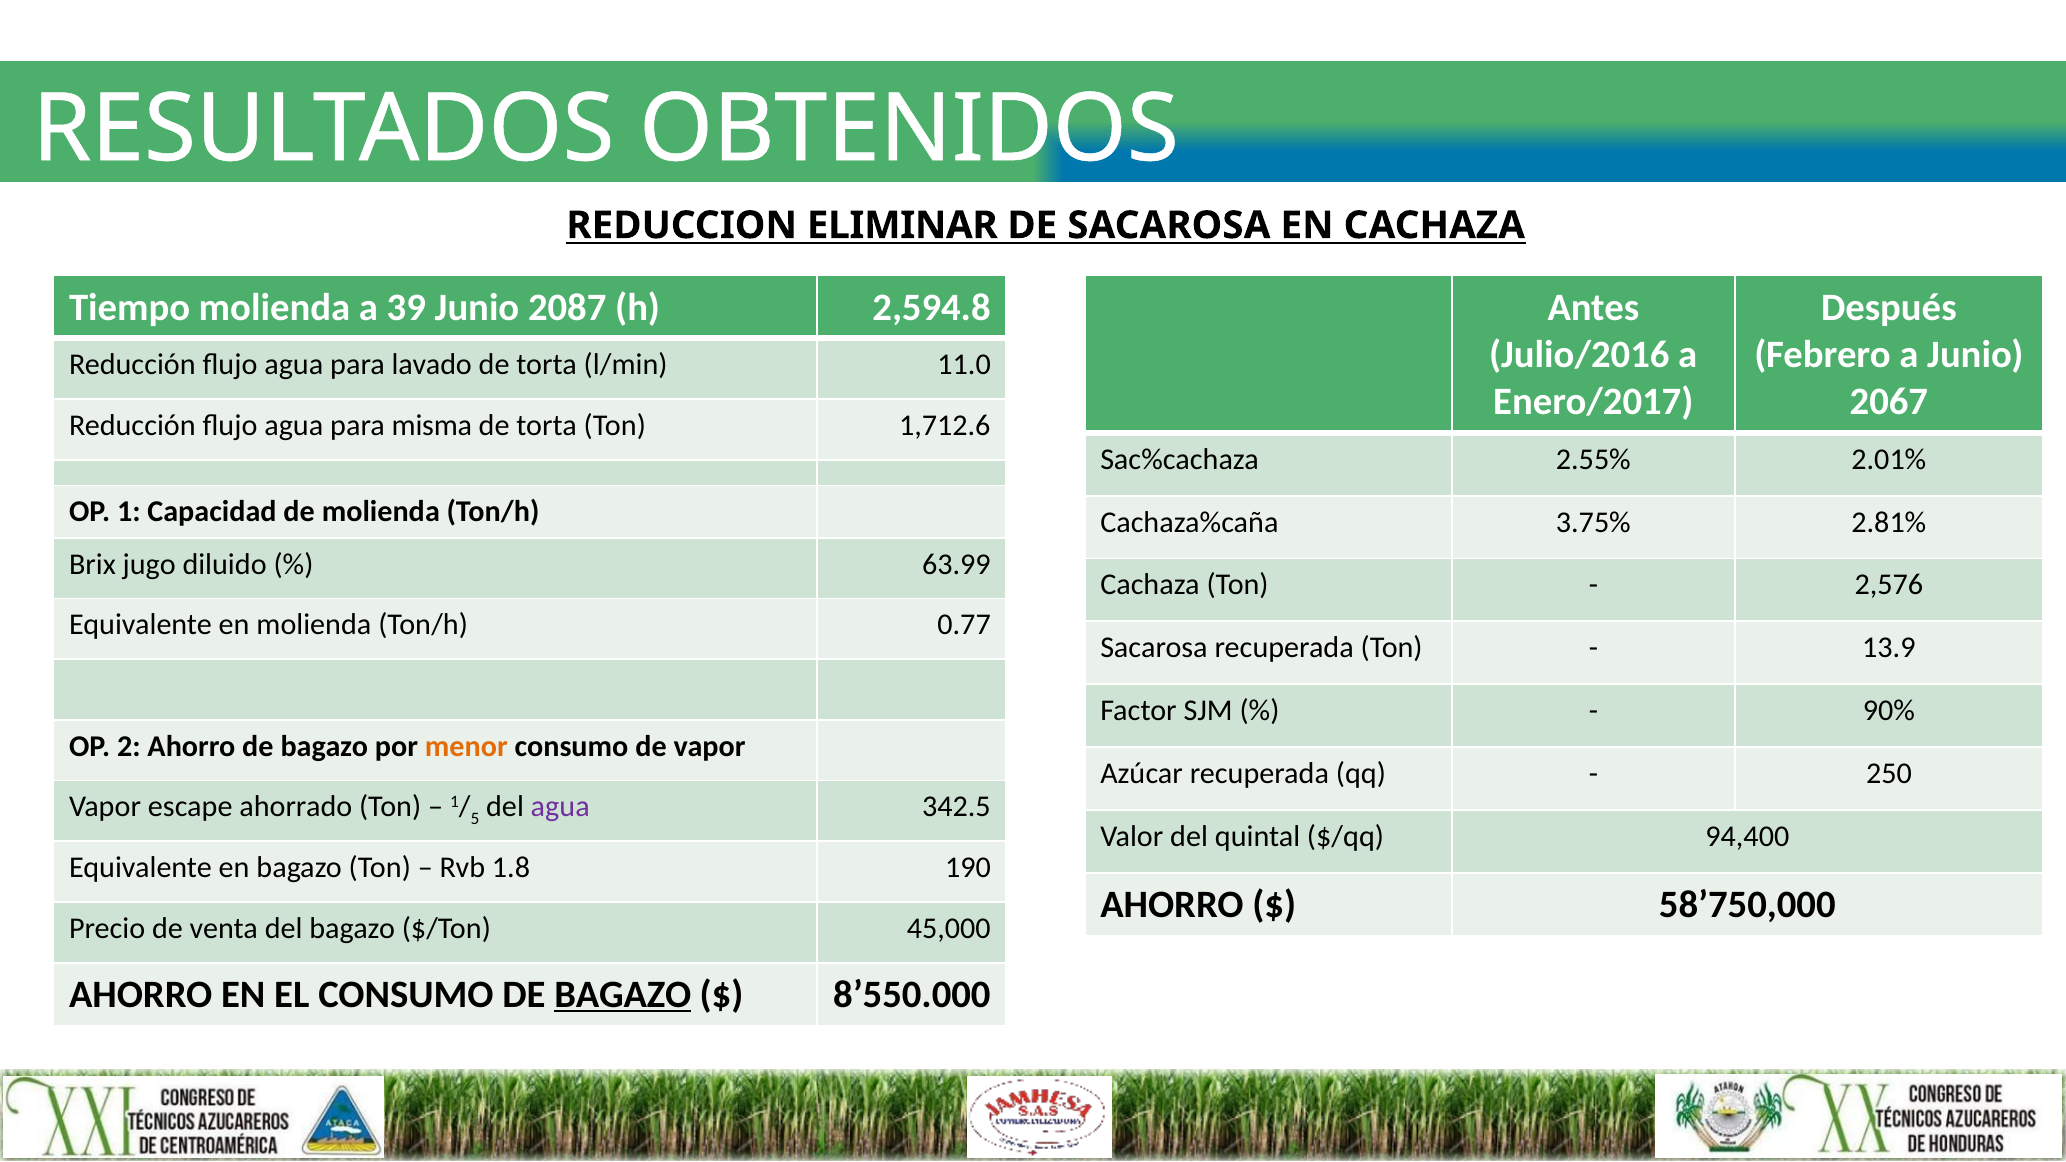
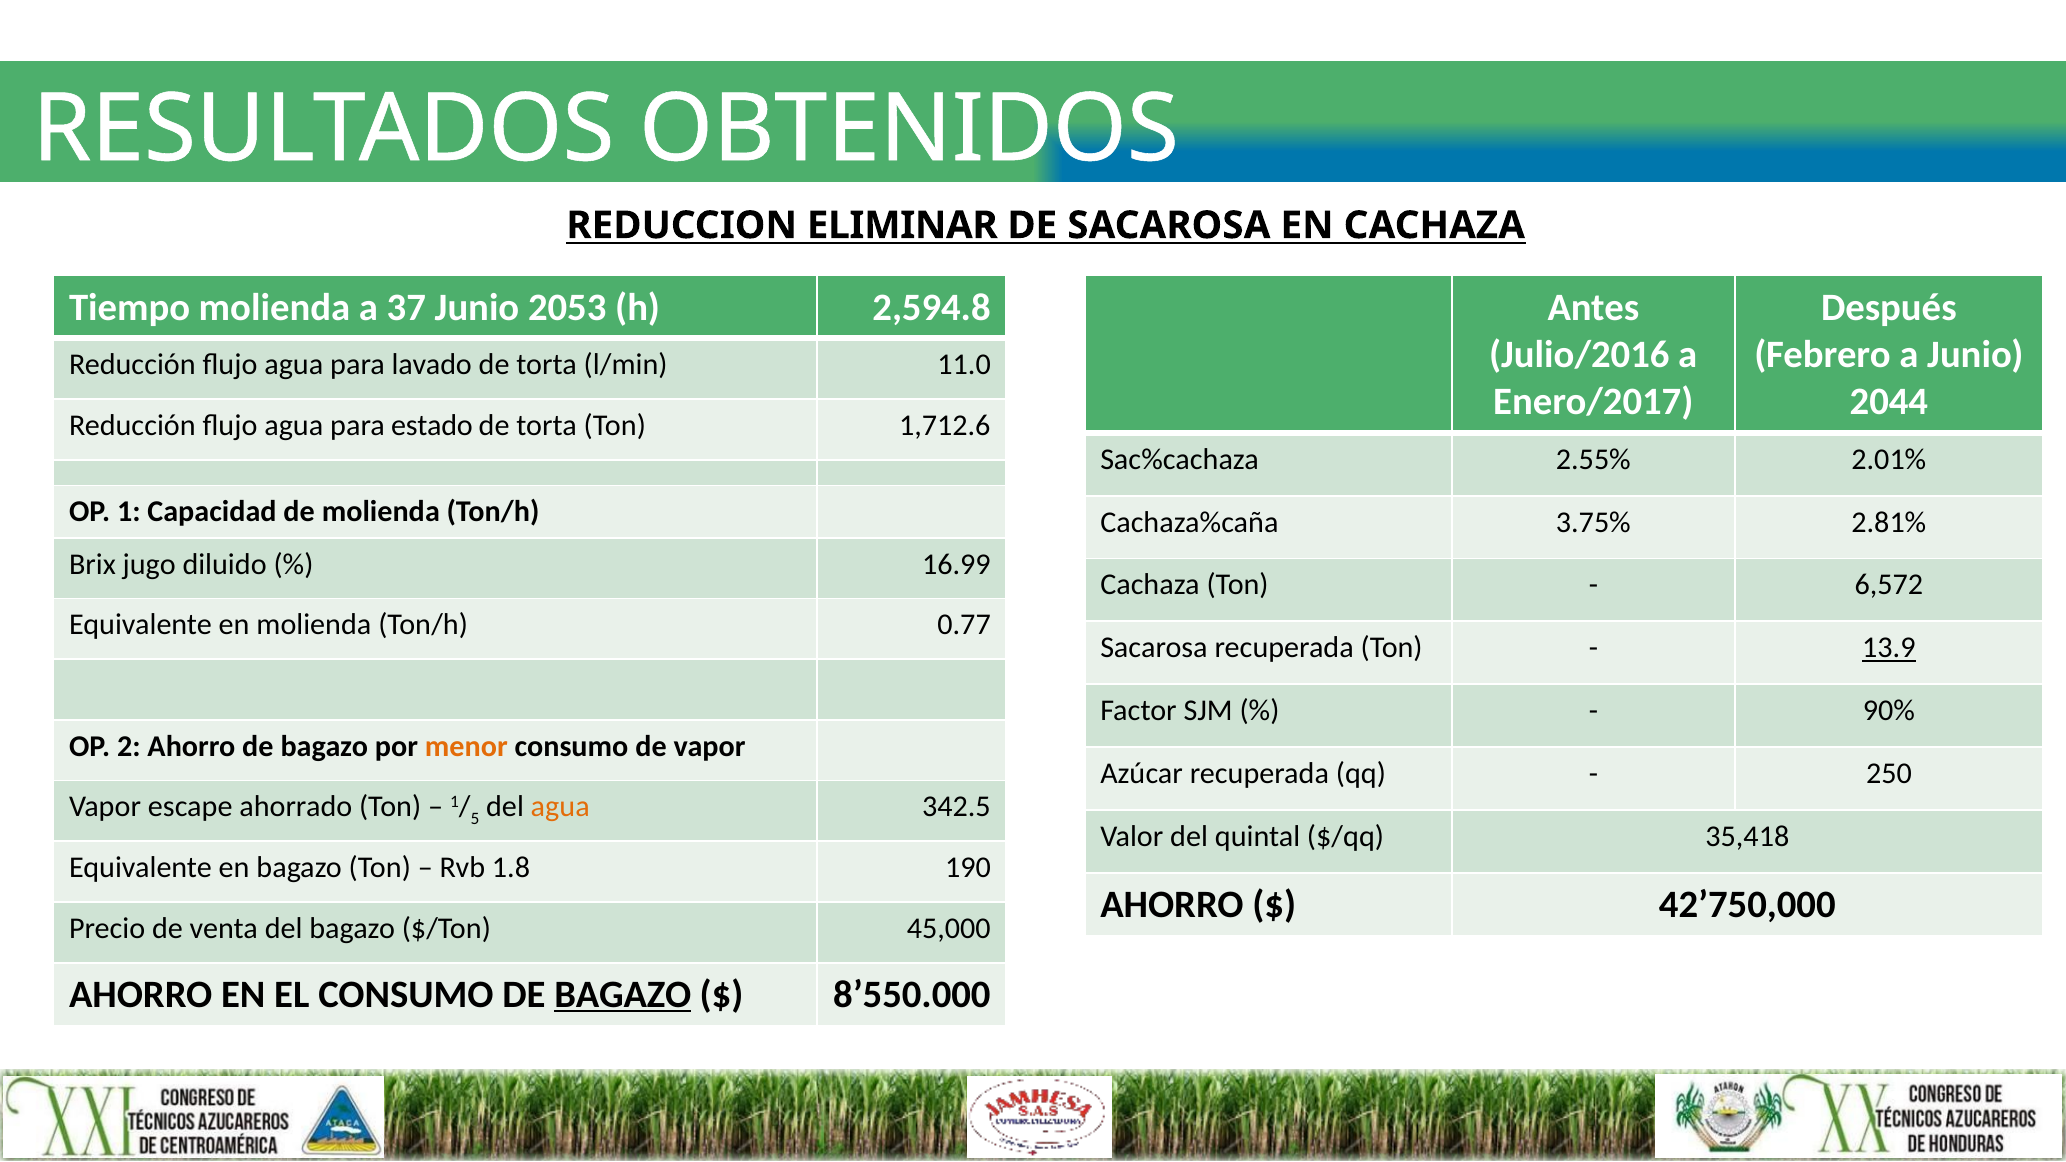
39: 39 -> 37 (406, 307)
2087: 2087 -> 2053 (567, 307)
2067: 2067 -> 2044 (1889, 402)
misma: misma -> estado (432, 425)
63.99: 63.99 -> 16.99 (956, 564)
2,576: 2,576 -> 6,572 (1889, 585)
13.9 underline: none -> present (1889, 648)
agua colour: purple -> orange (560, 807)
94,400: 94,400 -> 35,418 (1747, 836)
58’750,000: 58’750,000 -> 42’750,000 (1747, 905)
